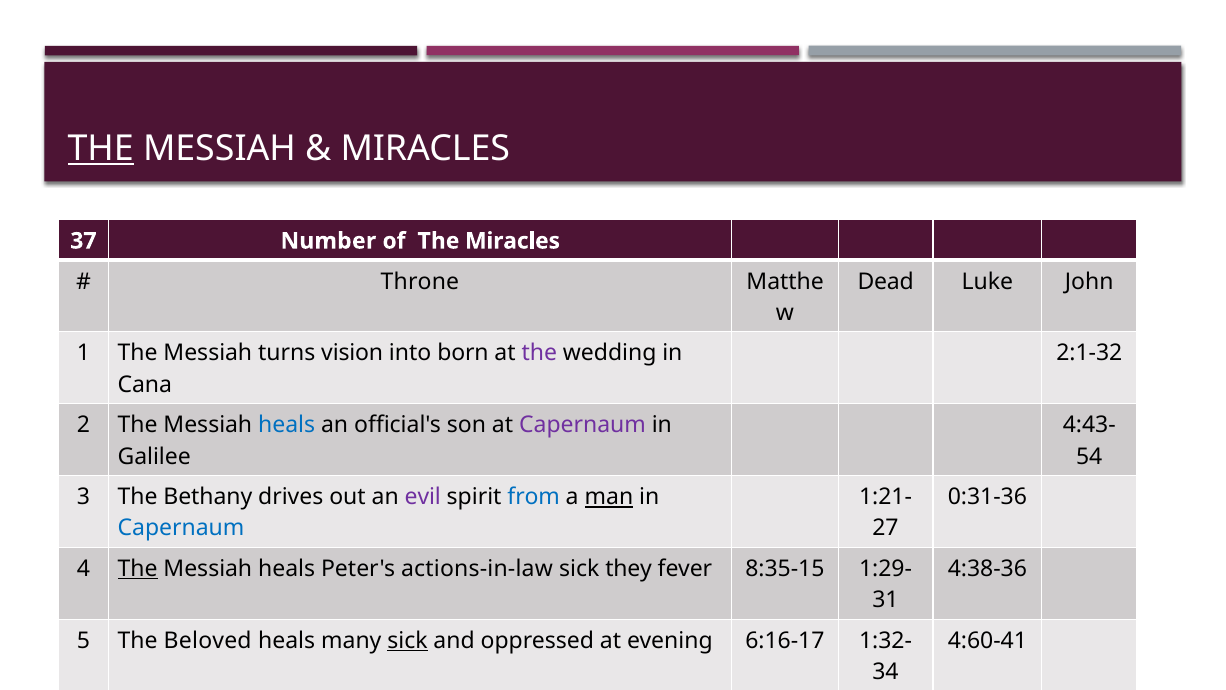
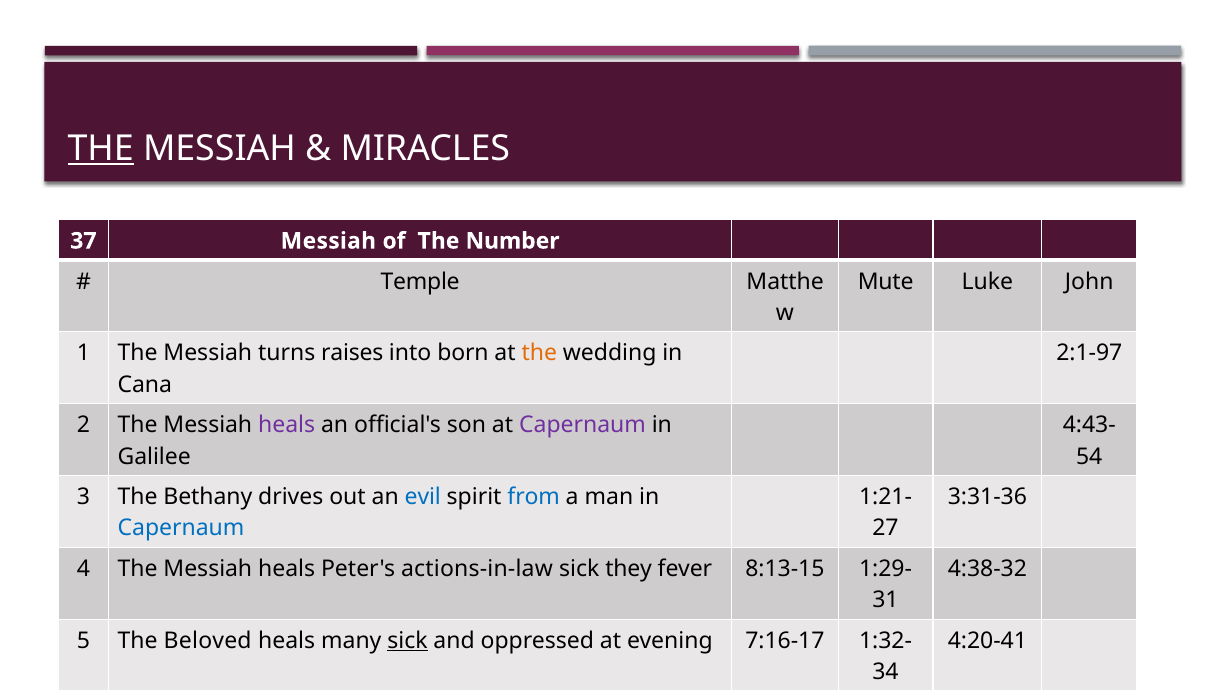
37 Number: Number -> Messiah (328, 241)
The Miracles: Miracles -> Number (512, 241)
Throne: Throne -> Temple (420, 281)
Dead: Dead -> Mute (886, 281)
vision: vision -> raises (352, 353)
the colour: purple -> orange (539, 353)
2:1-32: 2:1-32 -> 2:1-97 (1089, 353)
heals colour: blue -> purple (287, 425)
evil colour: purple -> blue (423, 497)
man underline: present -> none (609, 497)
0:31-36: 0:31-36 -> 3:31-36 (987, 497)
The underline: present -> none (138, 569)
8:35-15: 8:35-15 -> 8:13-15 (785, 569)
4:38-36: 4:38-36 -> 4:38-32 (987, 569)
6:16-17: 6:16-17 -> 7:16-17 (785, 640)
4:60-41: 4:60-41 -> 4:20-41 (987, 640)
